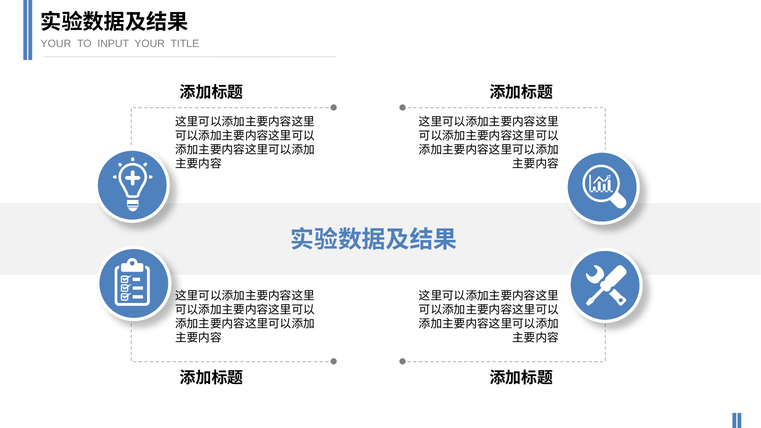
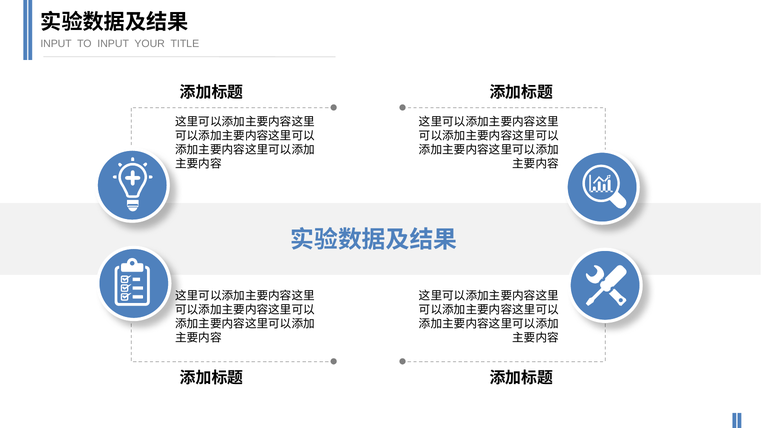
YOUR: YOUR -> INPUT (56, 44)
